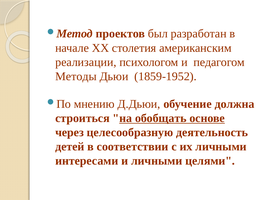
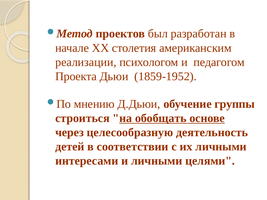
Методы: Методы -> Проекта (76, 76)
должна: должна -> группы (235, 104)
